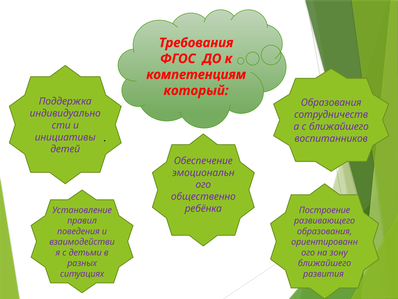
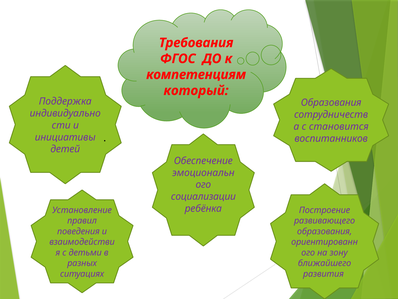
с ближайшего: ближайшего -> становится (339, 126)
общественно: общественно -> социализации (203, 196)
